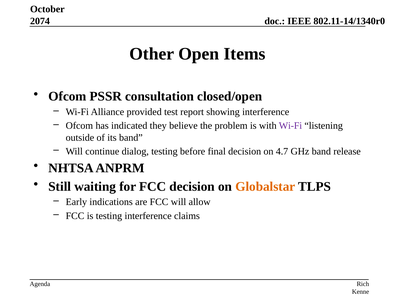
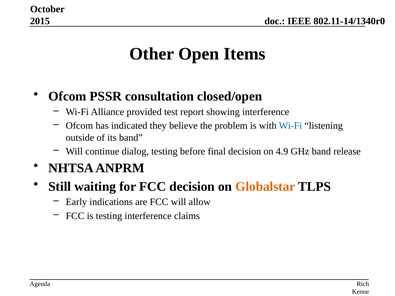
2074: 2074 -> 2015 (40, 21)
Wi-Fi colour: purple -> blue (290, 126)
4.7: 4.7 -> 4.9 (282, 151)
